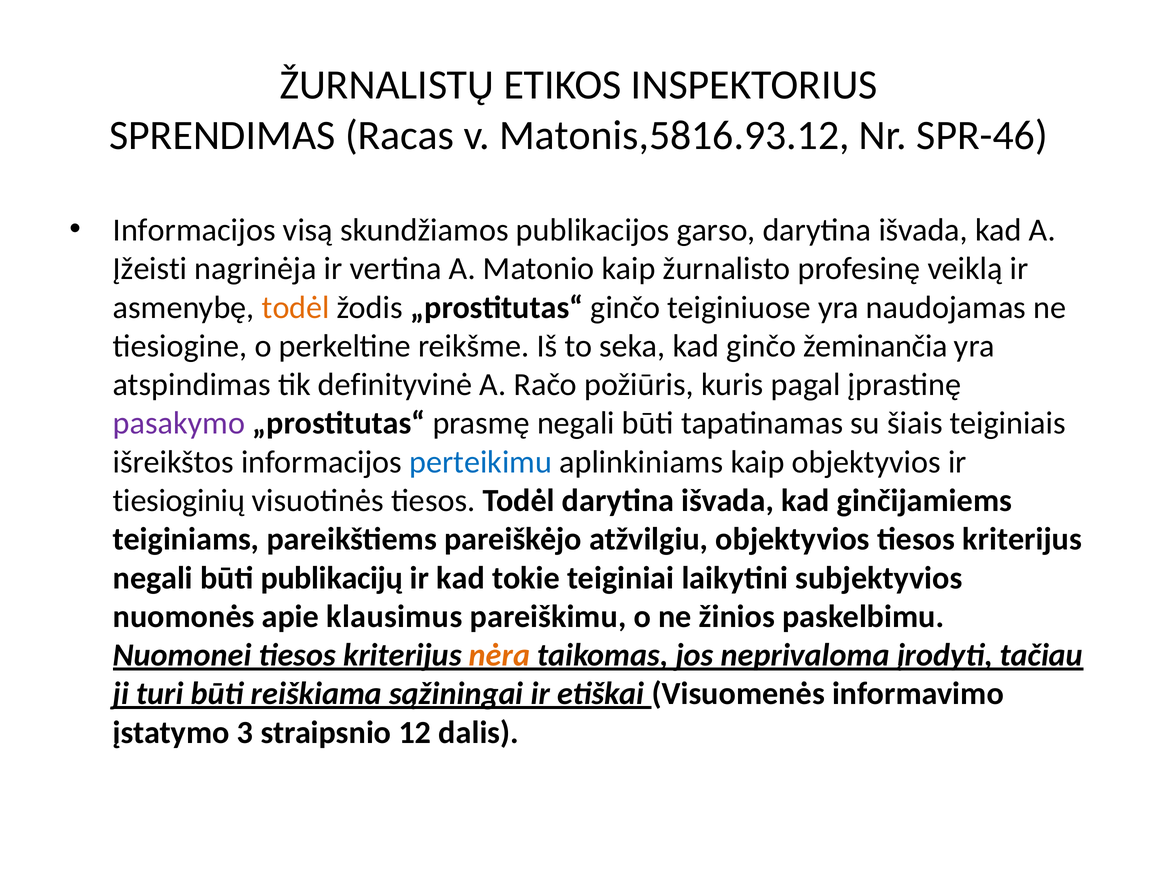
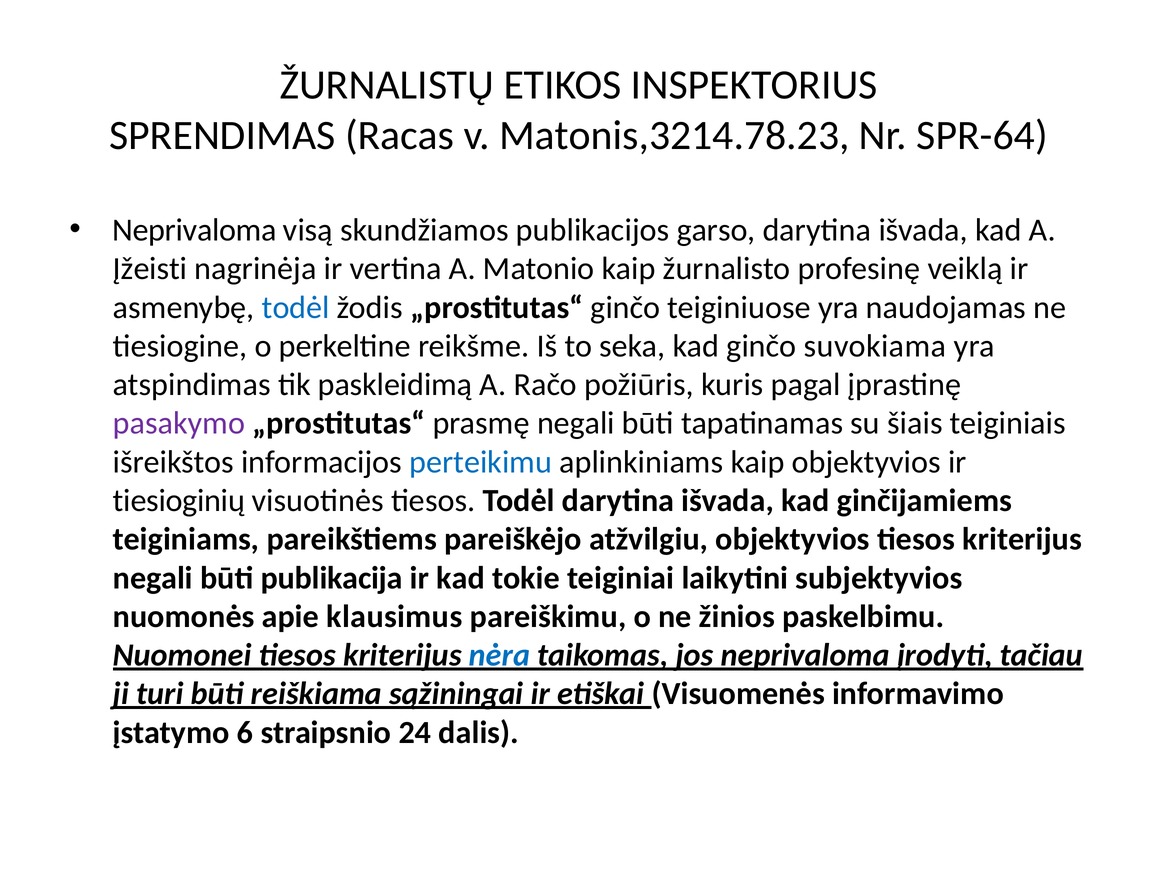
Matonis,5816.93.12: Matonis,5816.93.12 -> Matonis,3214.78.23 (674, 135)
SPR-46: SPR-46 -> SPR-64 (982, 135)
Informacijos: Informacijos -> Neprivaloma (194, 230)
todėl colour: orange -> blue (296, 307)
žeminančia: žeminančia -> suvokiama (875, 346)
definityvinė: definityvinė -> paskleidimą (395, 384)
publikacijų: publikacijų -> publikacija (332, 578)
nėra colour: orange -> blue (499, 655)
3: 3 -> 6 (245, 732)
12: 12 -> 24 (415, 732)
